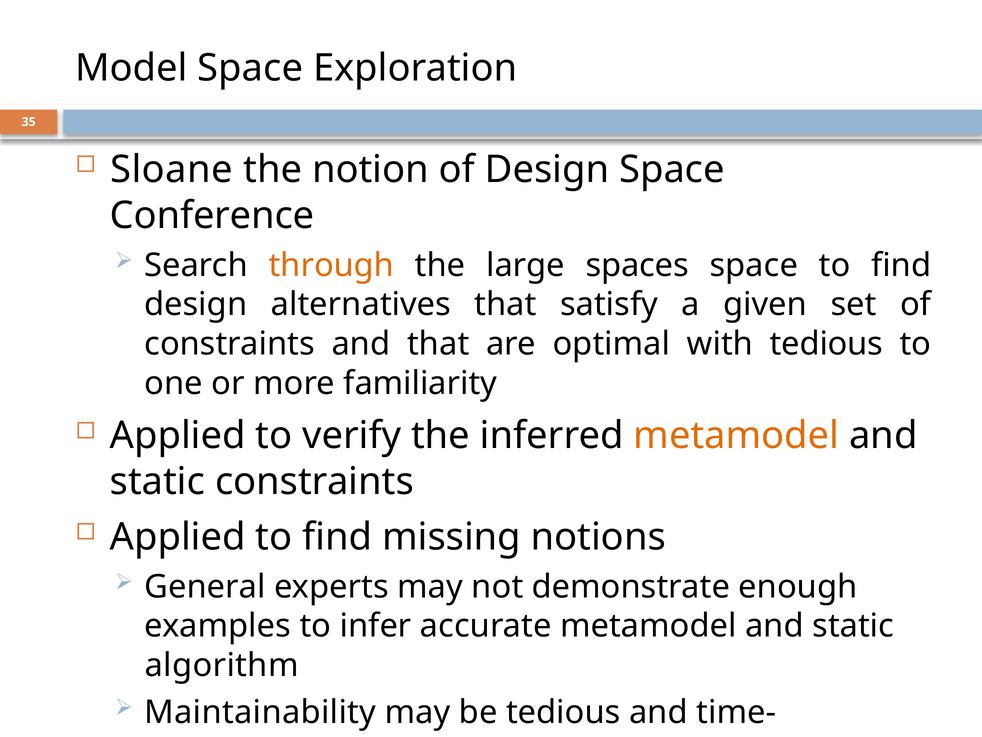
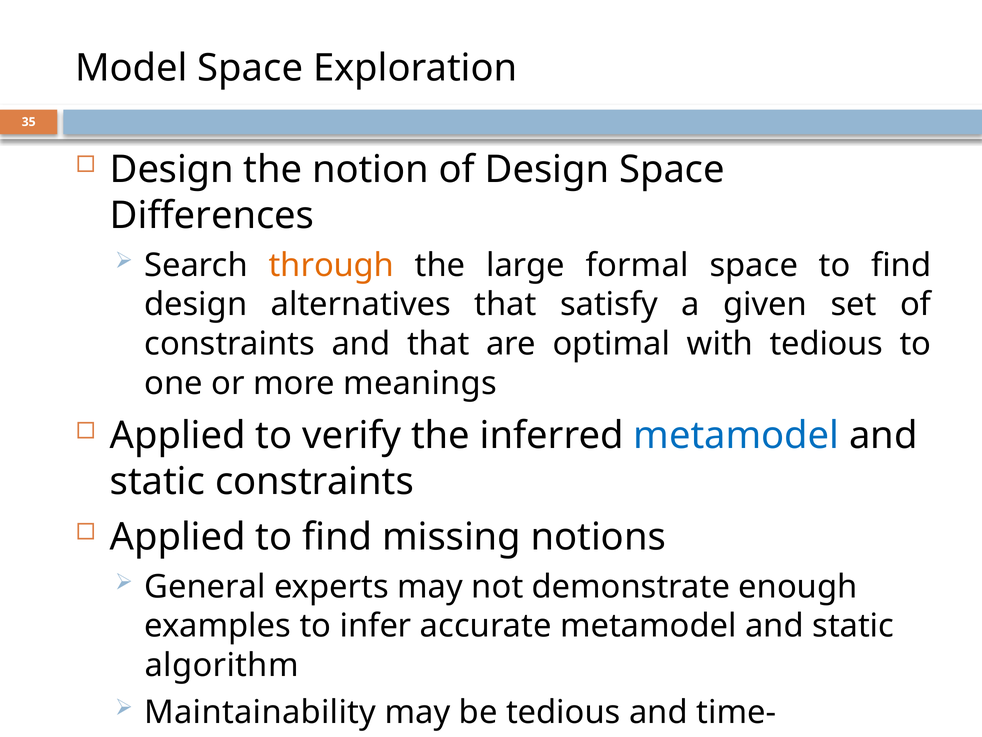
Sloane: Sloane -> Design (172, 170)
Conference: Conference -> Differences (212, 215)
spaces: spaces -> formal (637, 265)
familiarity: familiarity -> meanings (420, 383)
metamodel colour: orange -> blue (736, 435)
